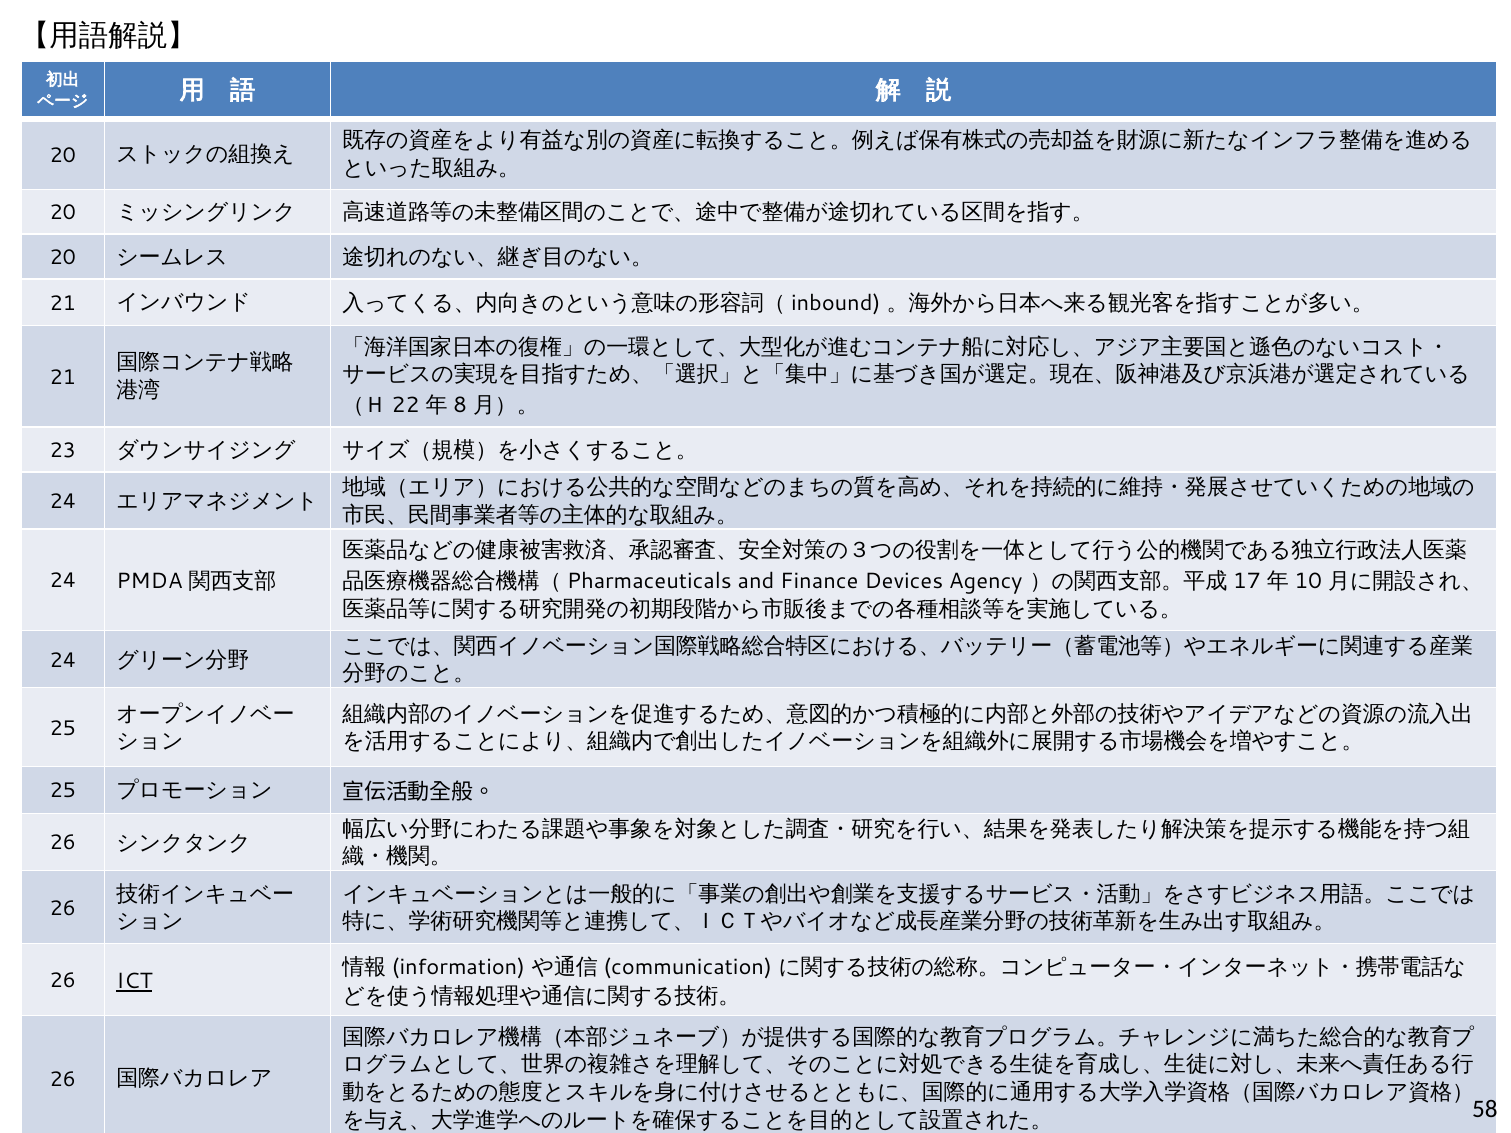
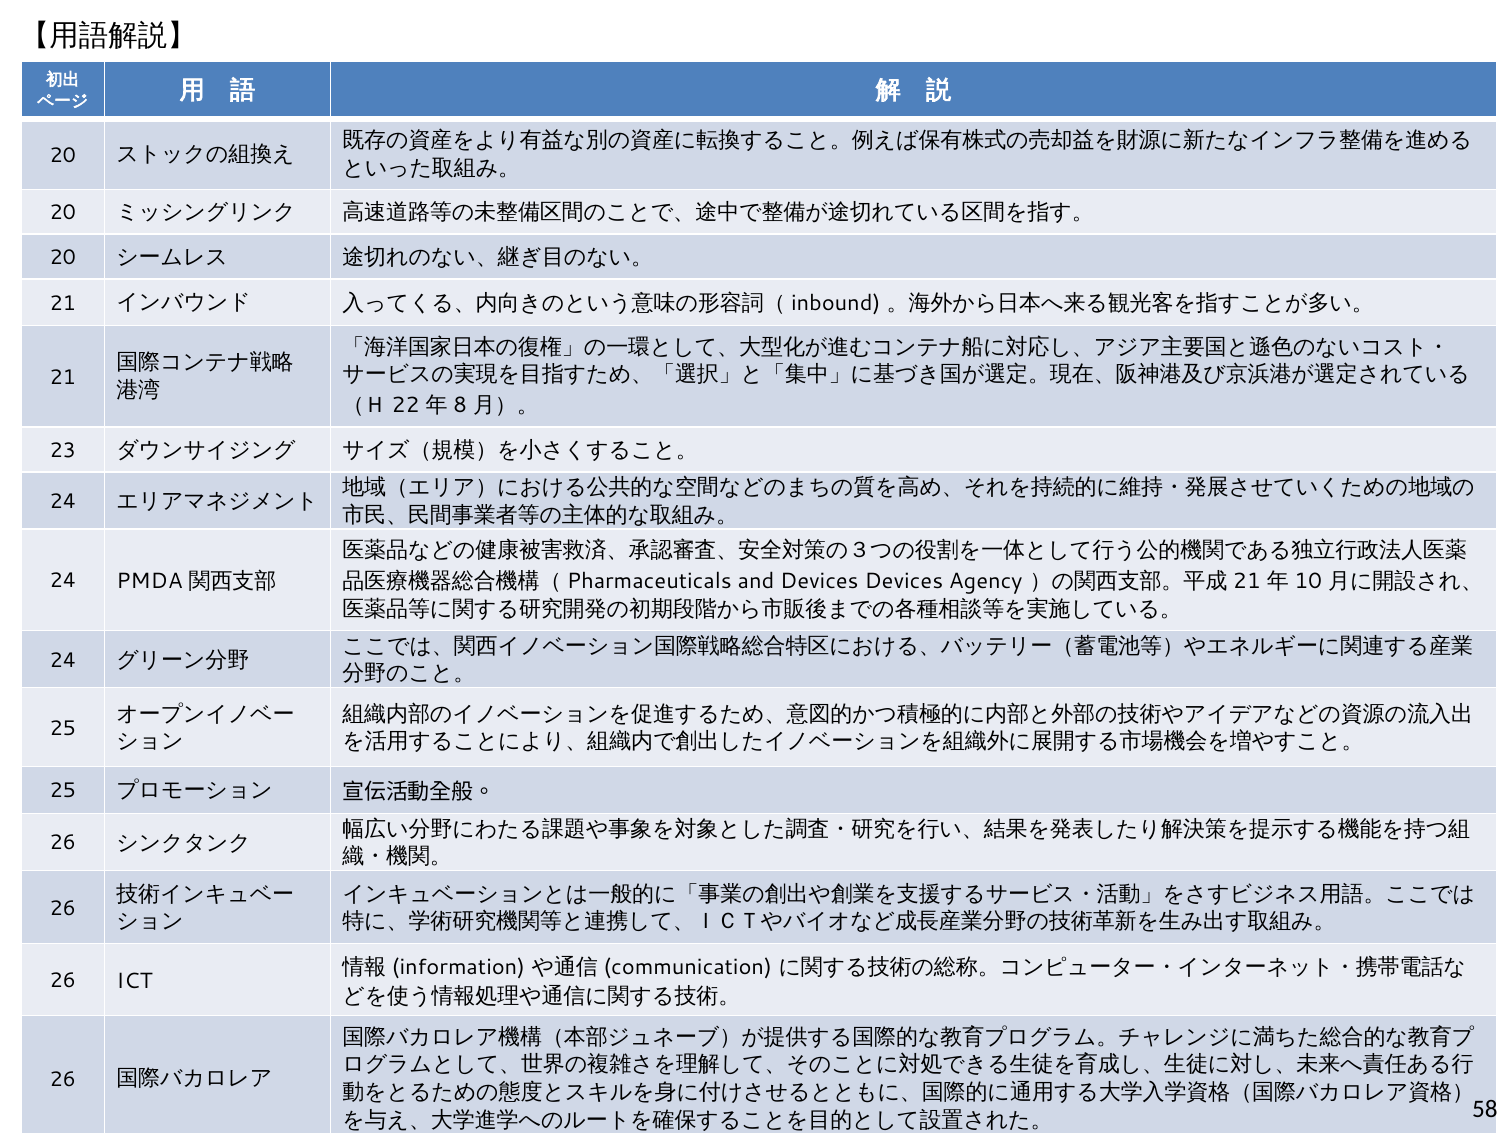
and Finance: Finance -> Devices (819, 581)
17: 17 -> 21 (1247, 581)
ICT underline: present -> none (134, 982)
